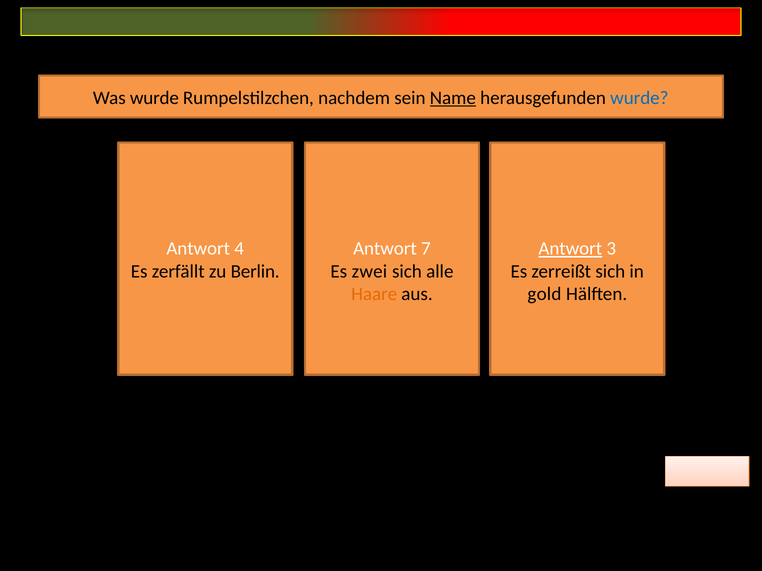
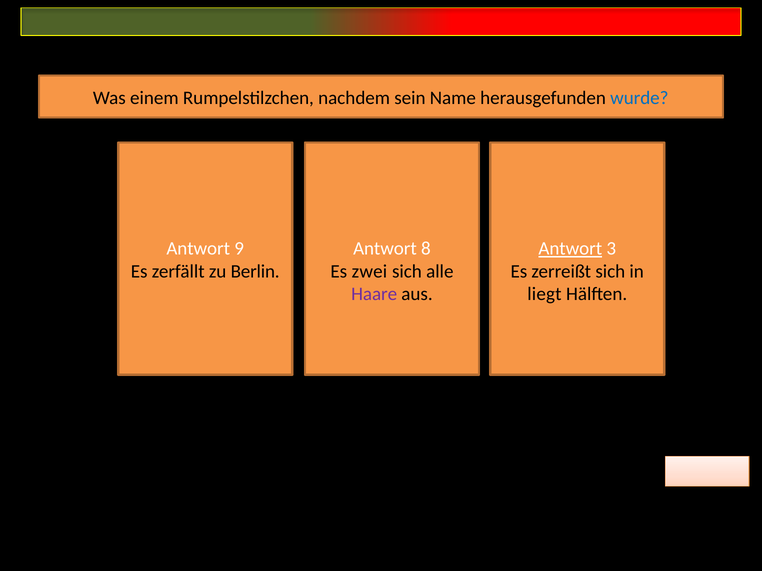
Was wurde: wurde -> einem (154, 98)
Name underline: present -> none (453, 98)
4: 4 -> 9 (239, 249)
7: 7 -> 8 (426, 249)
Haare colour: orange -> purple (374, 294)
gold: gold -> liegt (544, 294)
